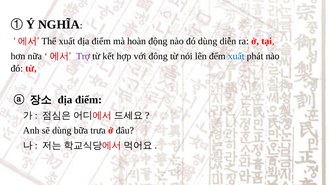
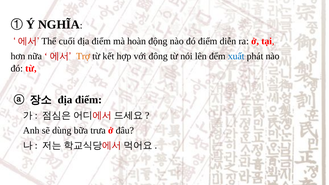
xuất: xuất -> cuối (67, 41)
đó dùng: dùng -> điểm (208, 41)
Trợ colour: purple -> orange (83, 56)
